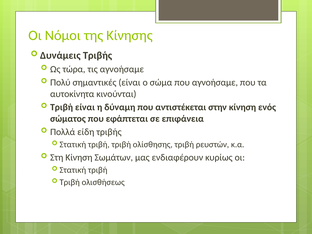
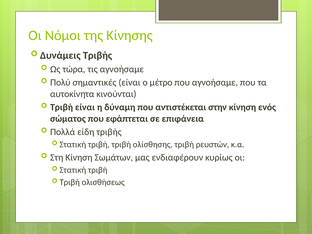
σώμα: σώμα -> μέτρο (161, 82)
